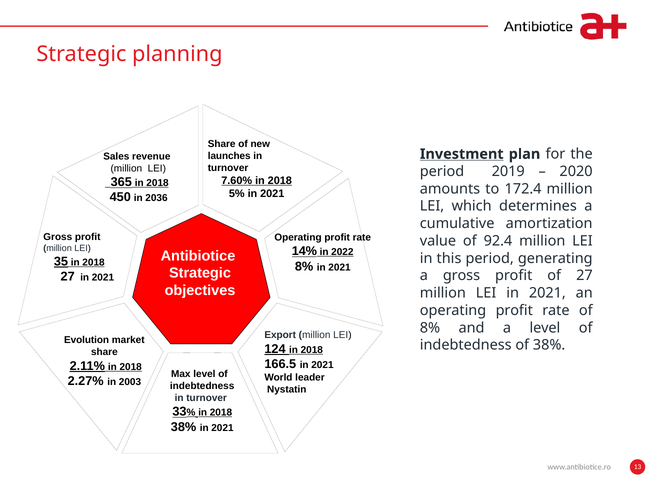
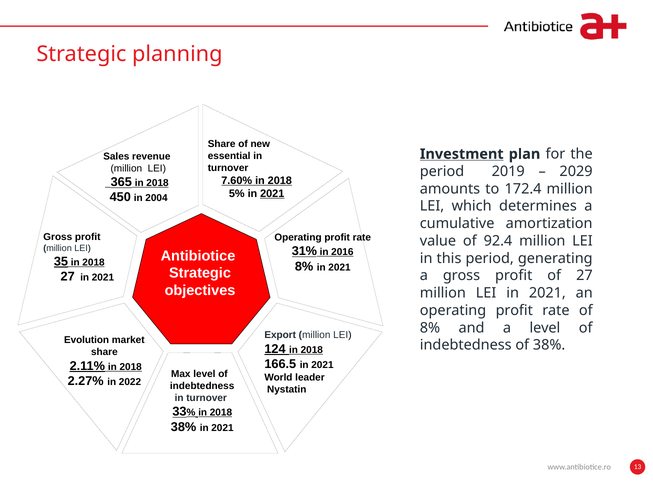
launches: launches -> essential (229, 156)
2020: 2020 -> 2029 (576, 172)
2021 underline: none -> present (272, 194)
2036: 2036 -> 2004 (156, 198)
14%: 14% -> 31% (304, 251)
2022: 2022 -> 2016 (342, 252)
2003: 2003 -> 2022 (130, 383)
